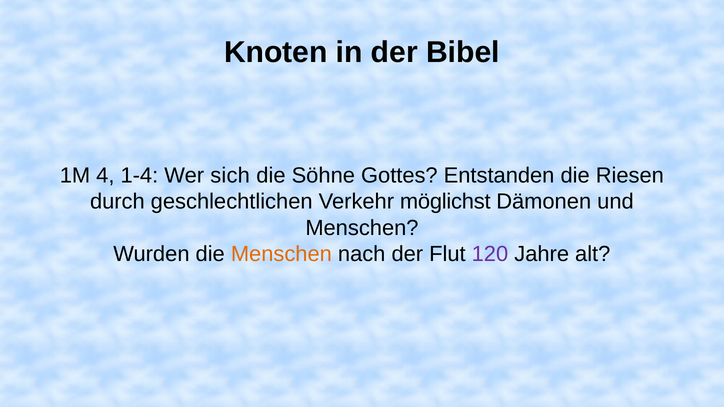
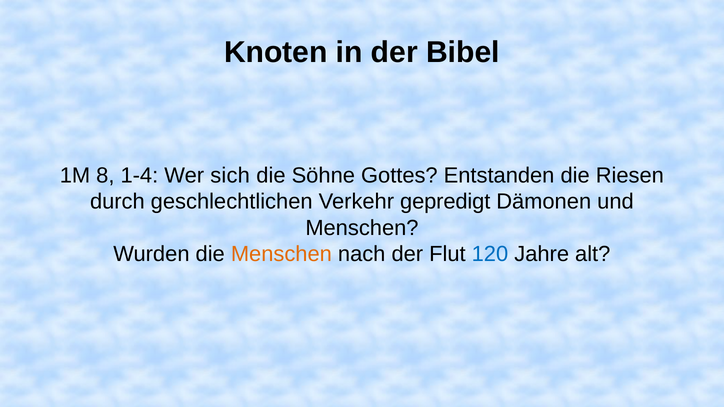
4: 4 -> 8 (105, 175)
möglichst: möglichst -> gepredigt (445, 202)
120 colour: purple -> blue (490, 254)
